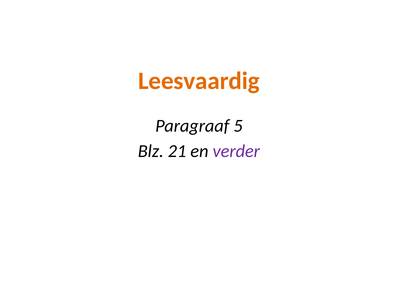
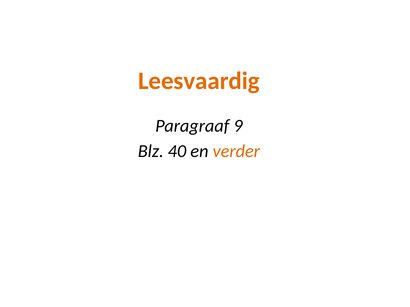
5: 5 -> 9 (238, 126)
21: 21 -> 40 (177, 152)
verder colour: purple -> orange (236, 152)
